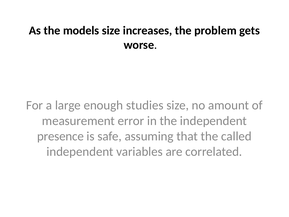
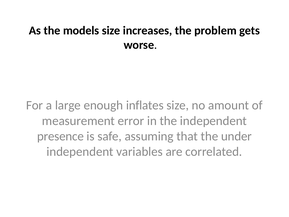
studies: studies -> inflates (145, 105)
called: called -> under (236, 136)
